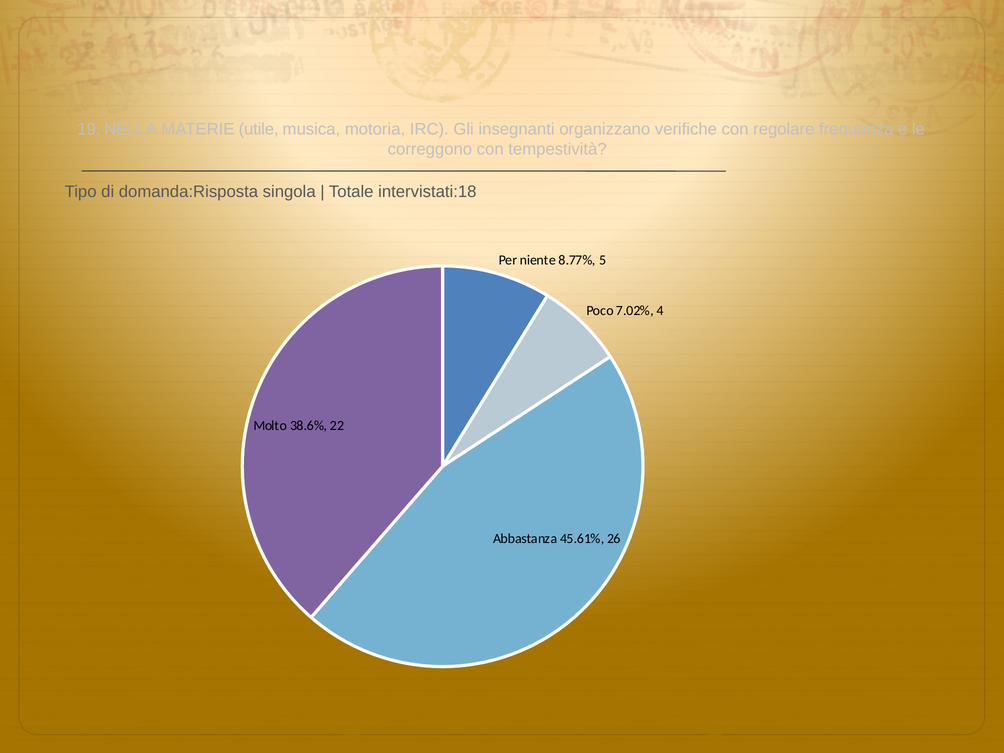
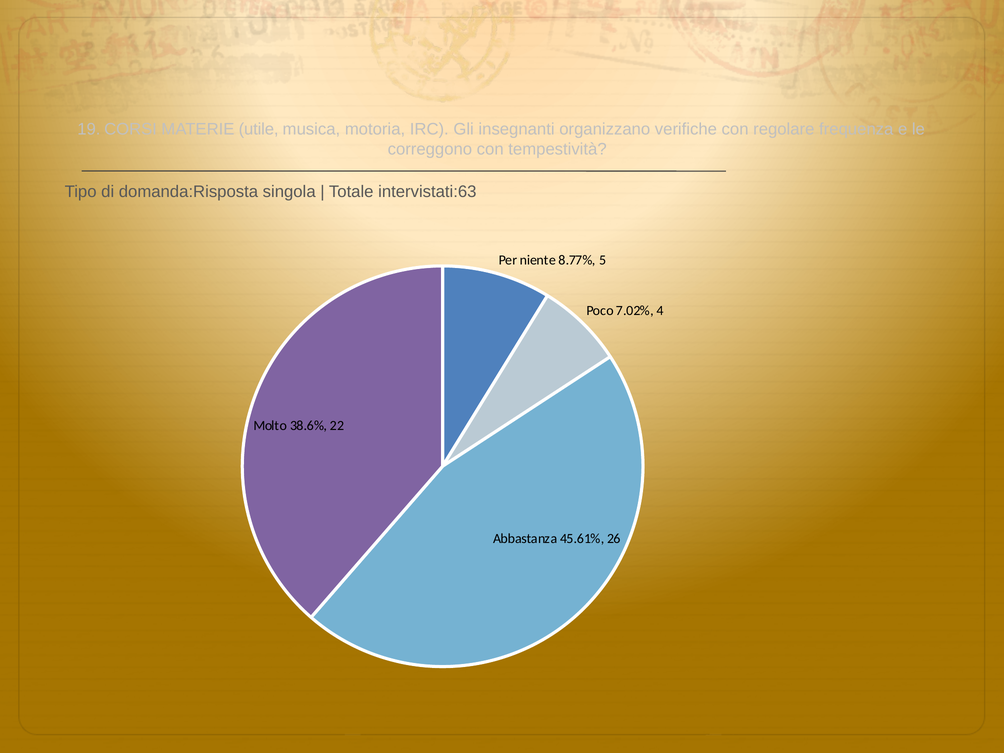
NELLA: NELLA -> CORSI (131, 129)
intervistati:18: intervistati:18 -> intervistati:63 (427, 192)
